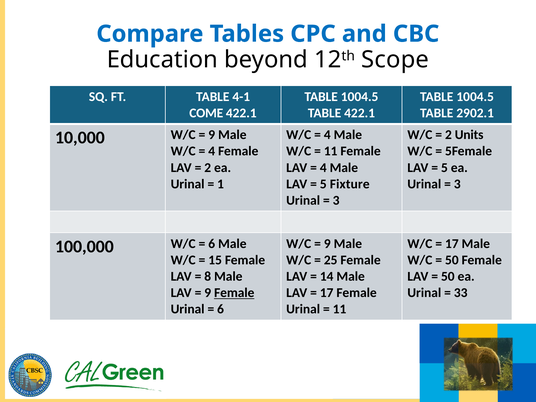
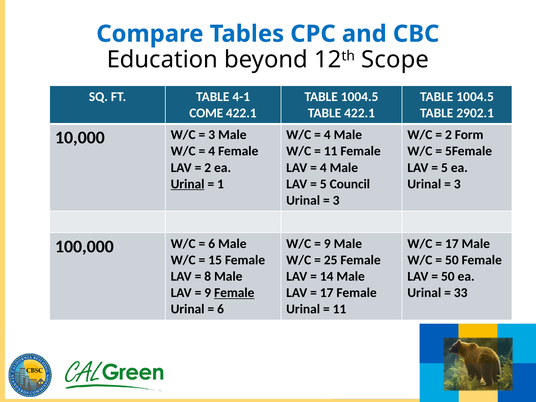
Units: Units -> Form (469, 135)
9: 9 -> 3 (212, 135)
Urinal underline: none -> present (188, 184)
Fixture: Fixture -> Council (350, 184)
